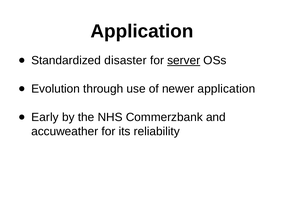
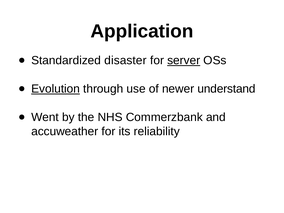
Evolution underline: none -> present (56, 89)
newer application: application -> understand (227, 89)
Early: Early -> Went (45, 117)
